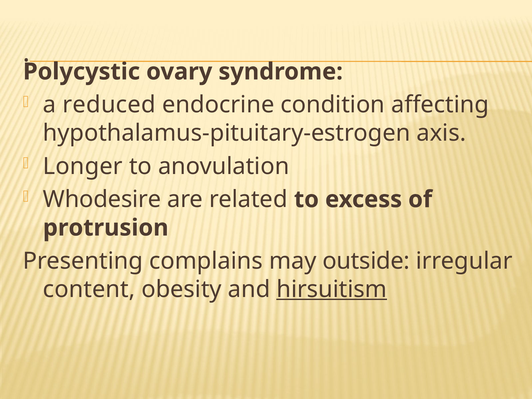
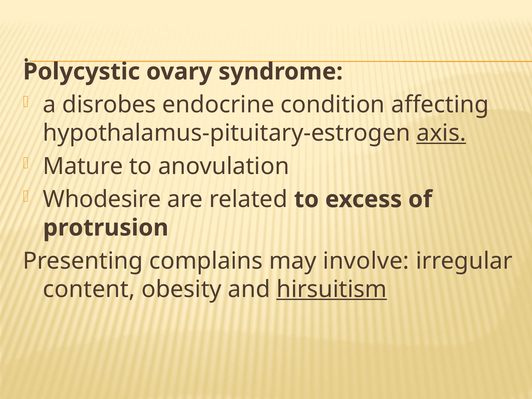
reduced: reduced -> disrobes (109, 105)
axis underline: none -> present (441, 133)
Longer: Longer -> Mature (83, 166)
outside: outside -> involve (366, 261)
